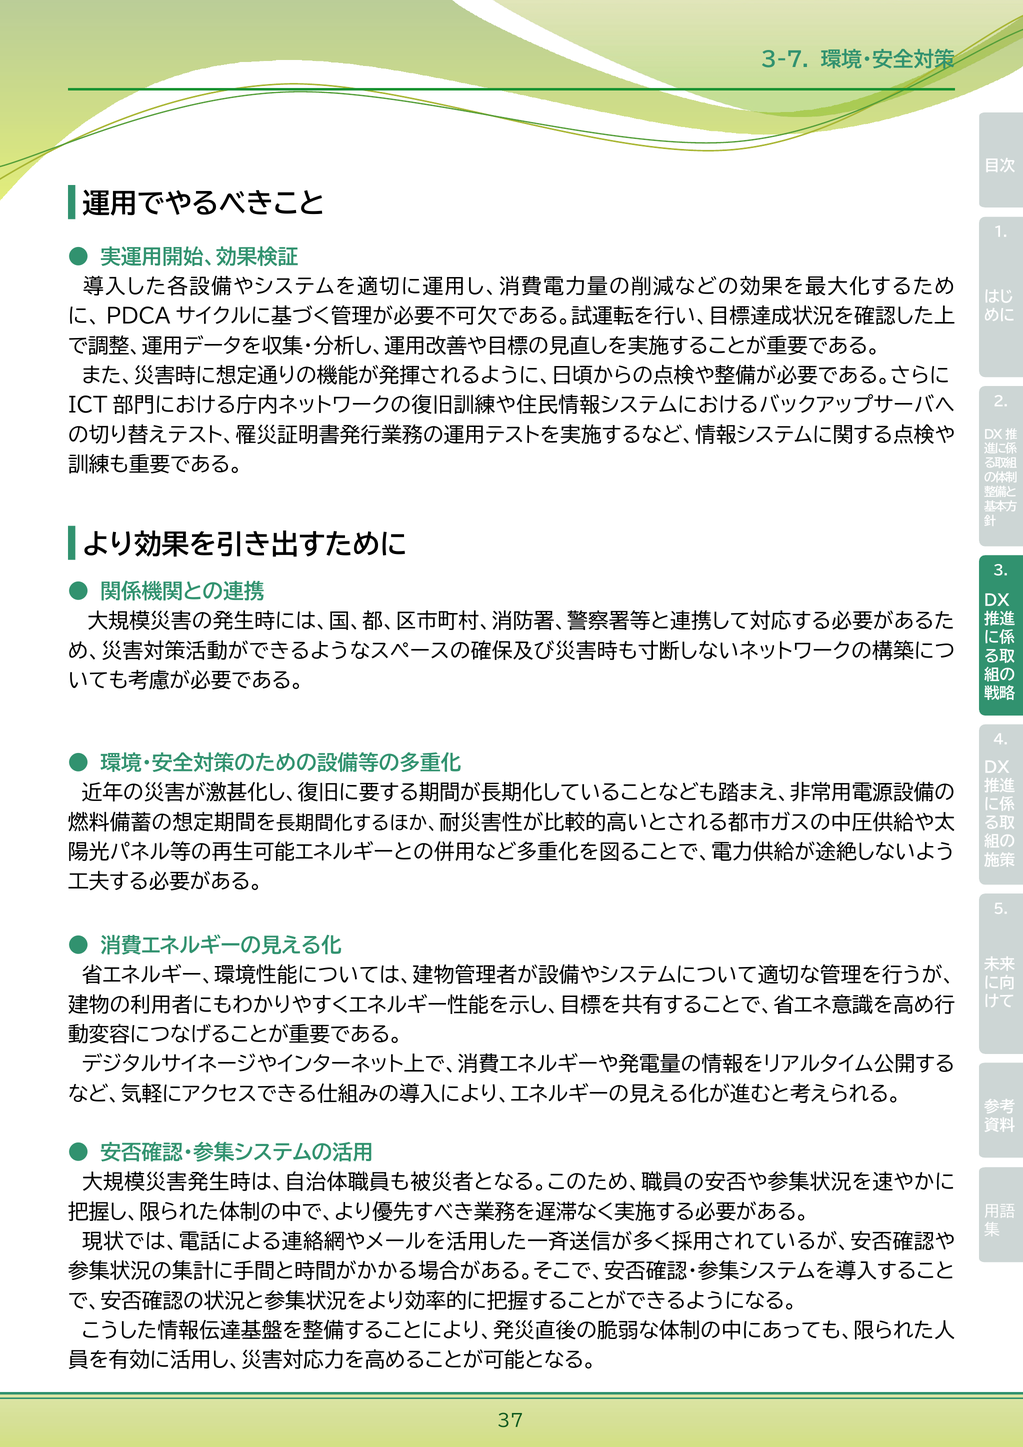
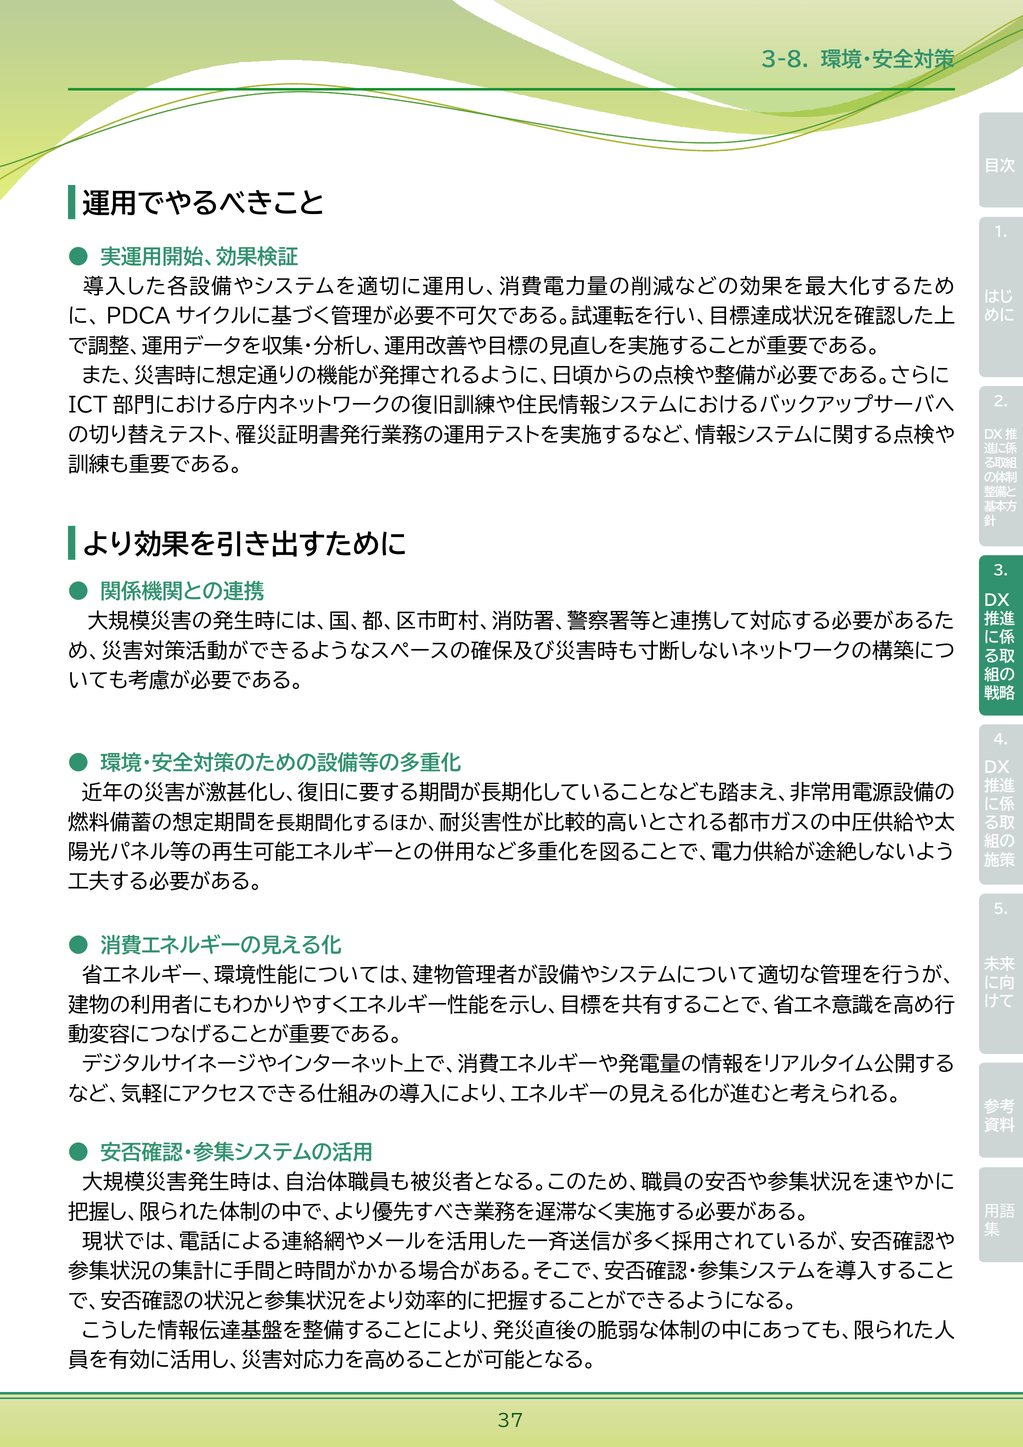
3-7: 3-7 -> 3-8 (785, 60)
